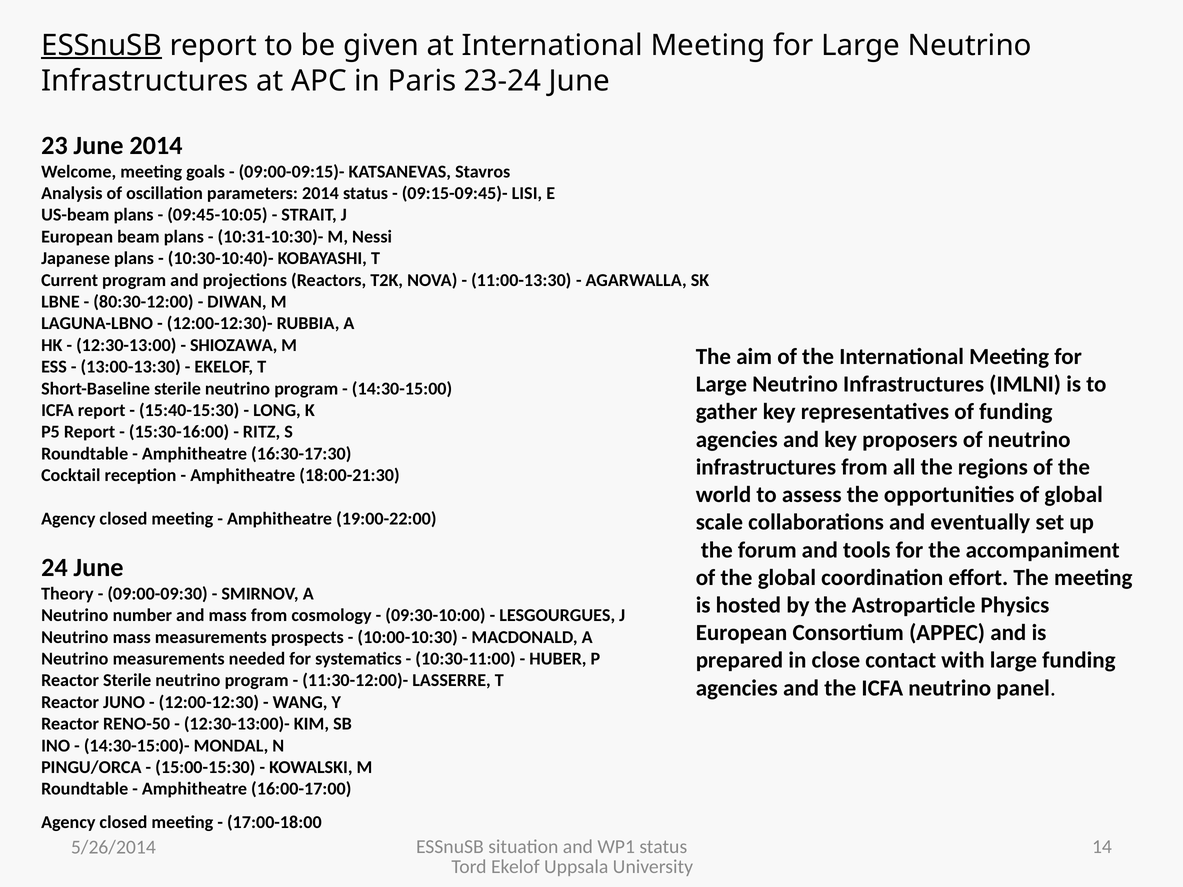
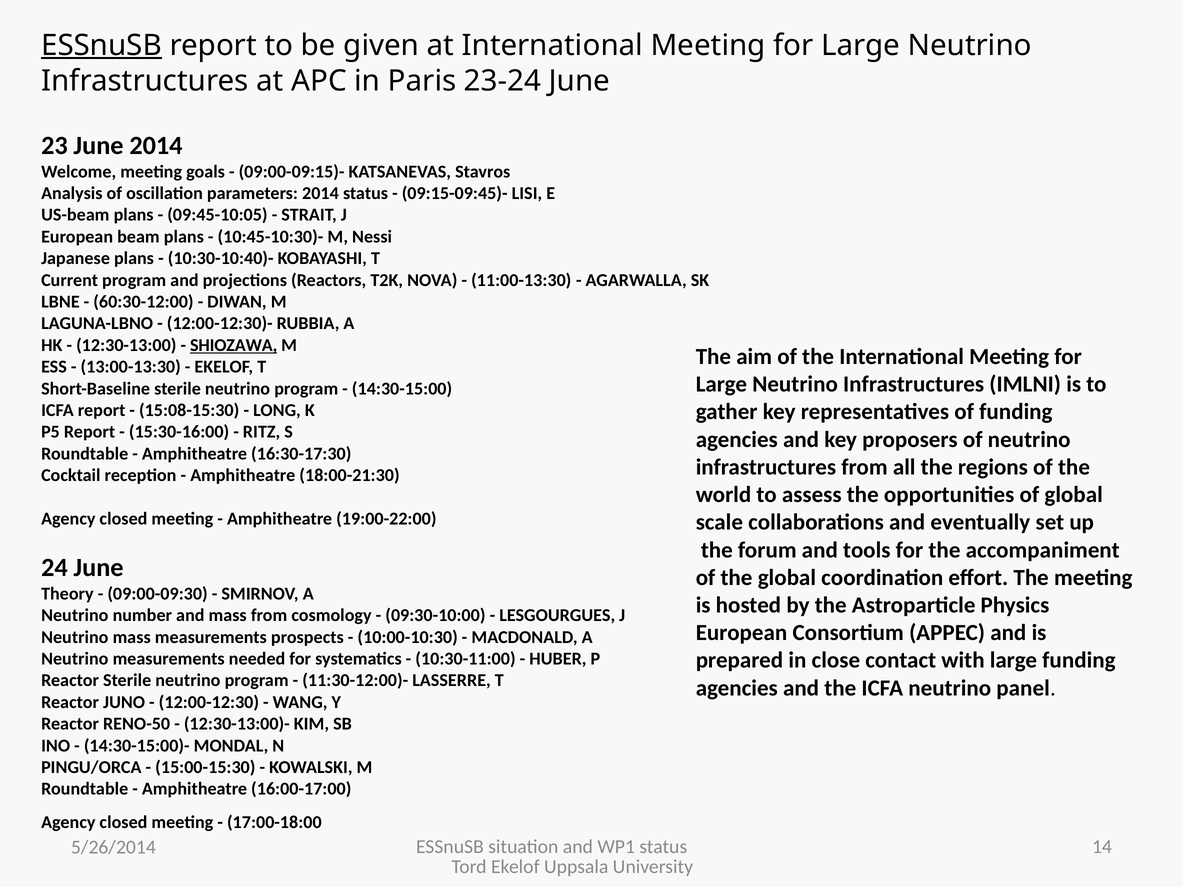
10:31-10:30)-: 10:31-10:30)- -> 10:45-10:30)- (270, 237)
80:30-12:00: 80:30-12:00 -> 60:30-12:00 (143, 302)
SHIOZAWA underline: none -> present (234, 345)
15:40-15:30: 15:40-15:30 -> 15:08-15:30 (189, 410)
